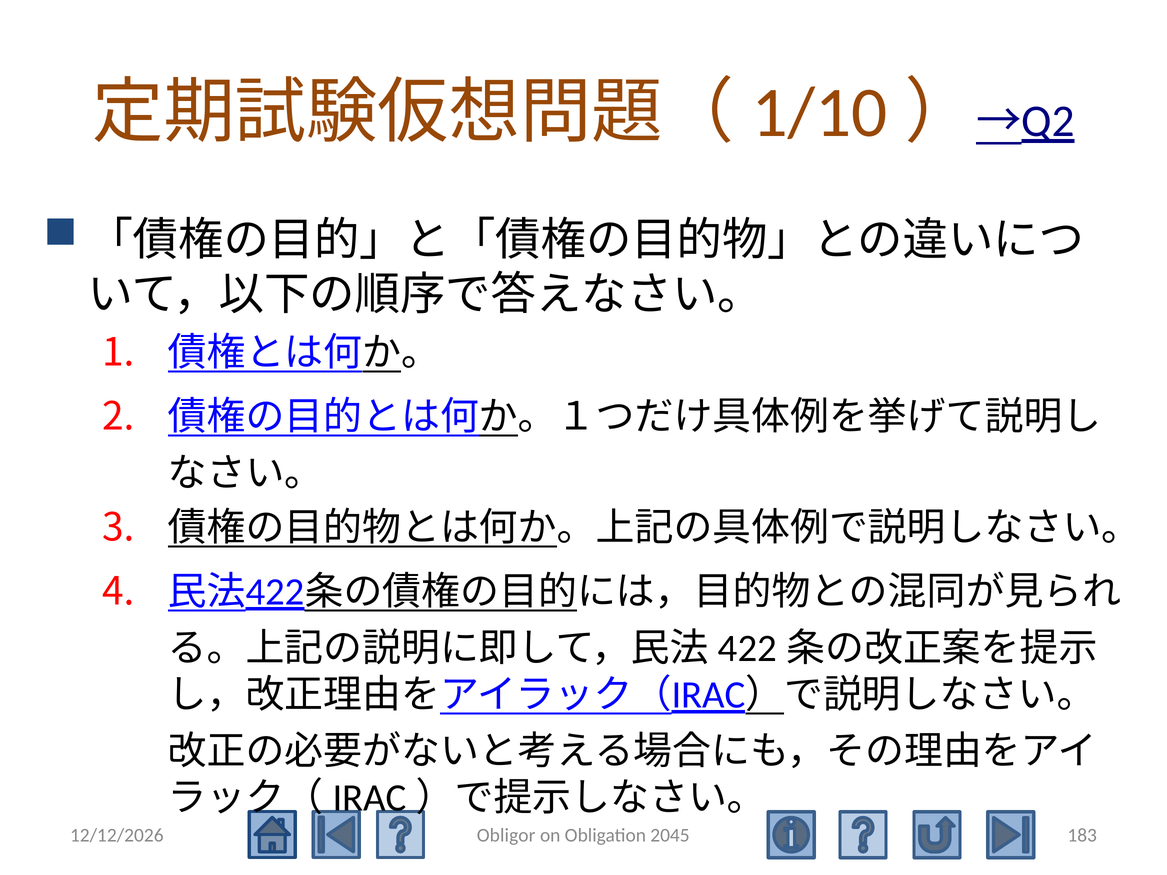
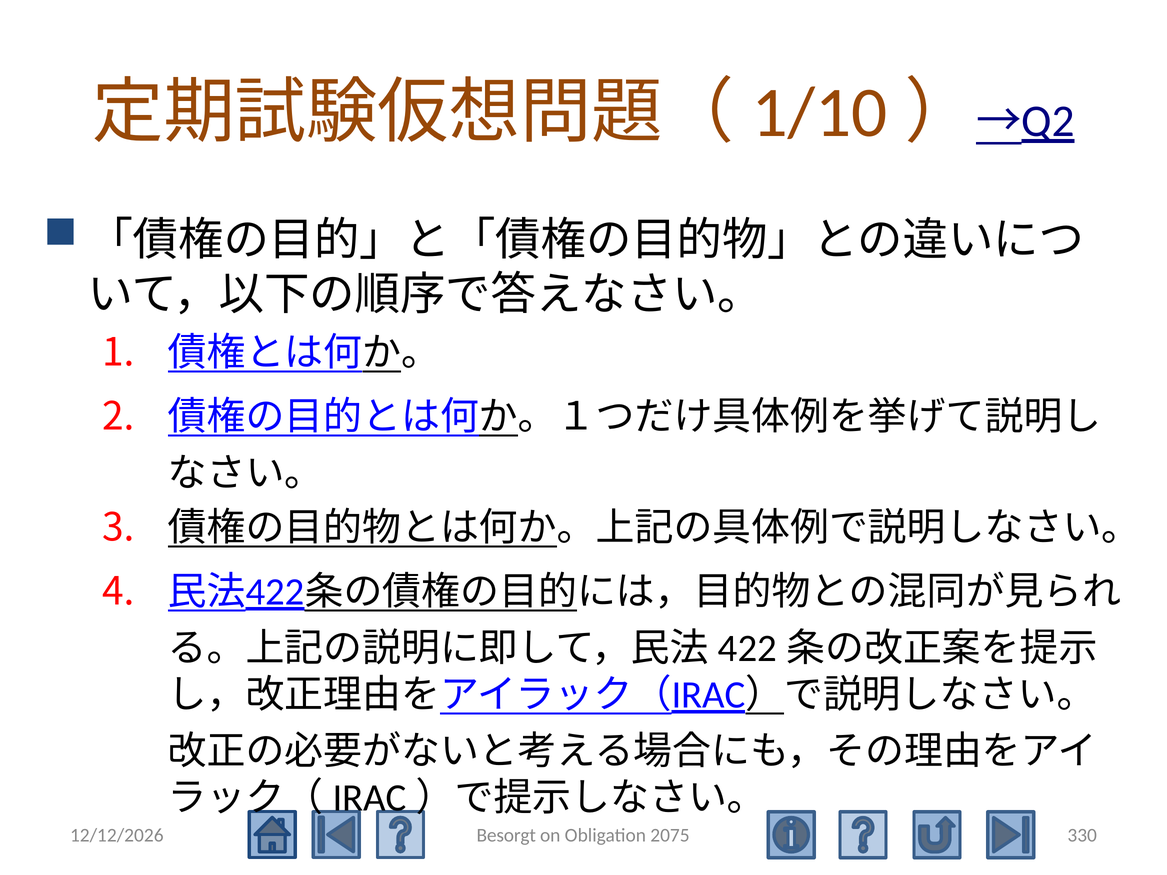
Obligor: Obligor -> Besorgt (506, 836)
2045: 2045 -> 2075 (670, 836)
183: 183 -> 330 (1082, 836)
